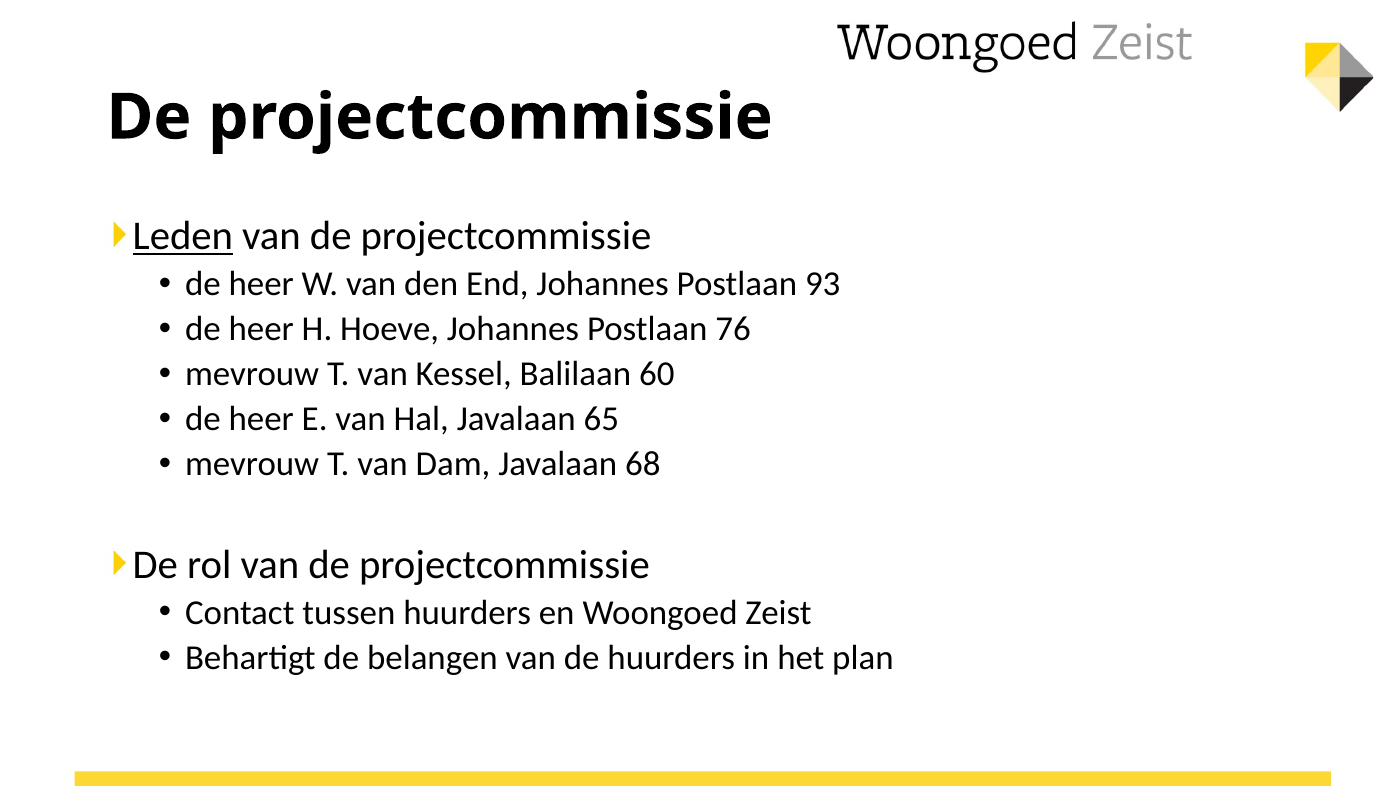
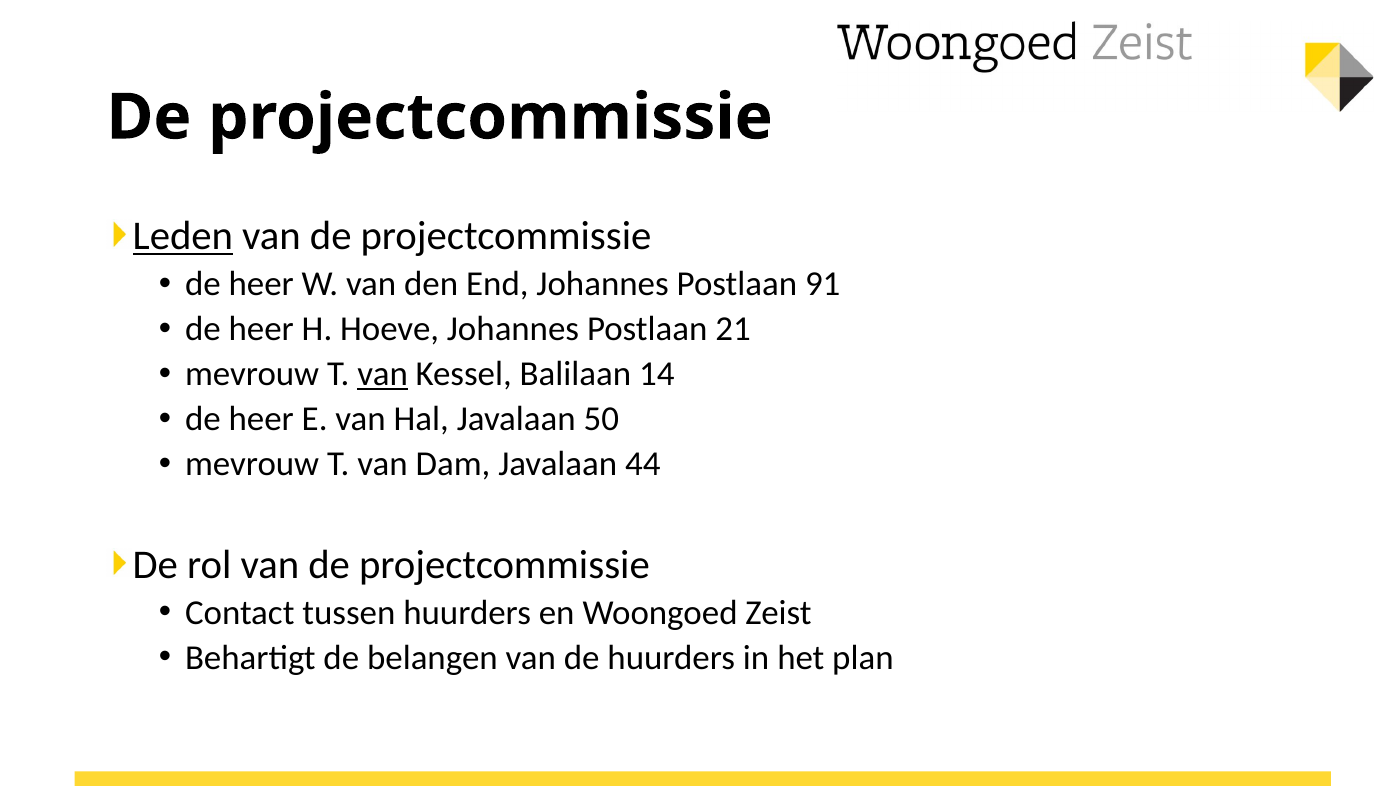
93: 93 -> 91 (823, 284)
76: 76 -> 21 (733, 329)
van underline: none -> present (383, 374)
60: 60 -> 14 (657, 374)
65: 65 -> 50 (601, 419)
68: 68 -> 44 (643, 464)
